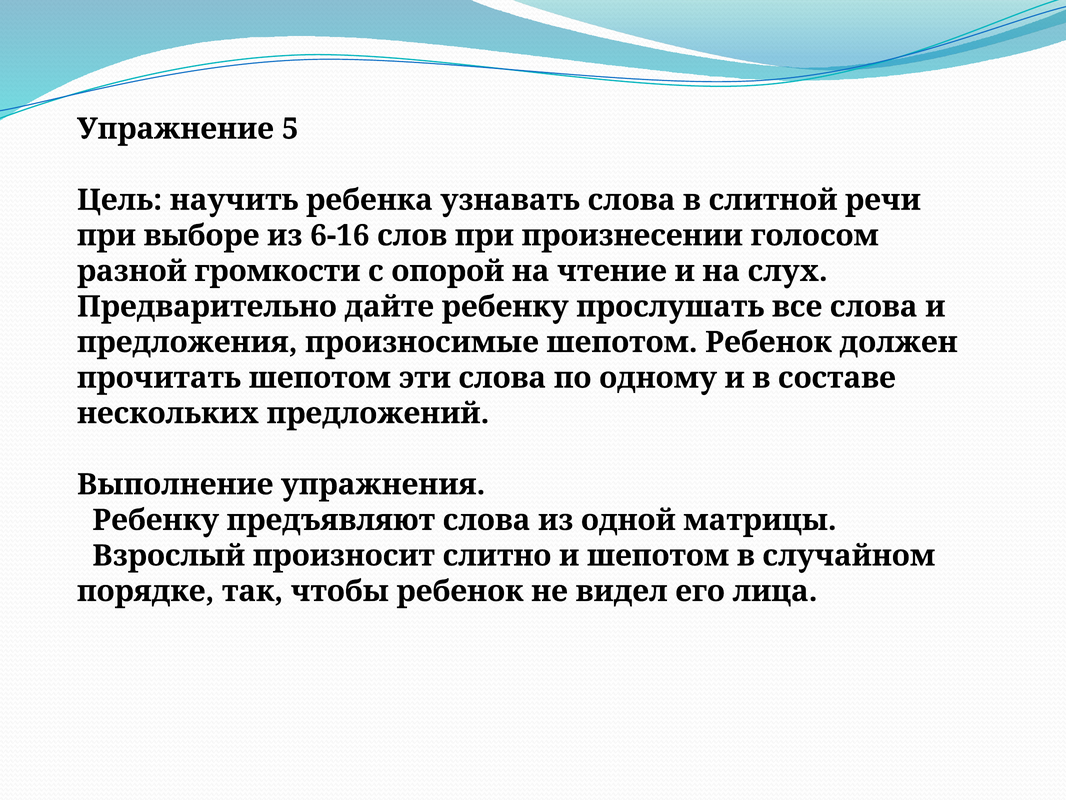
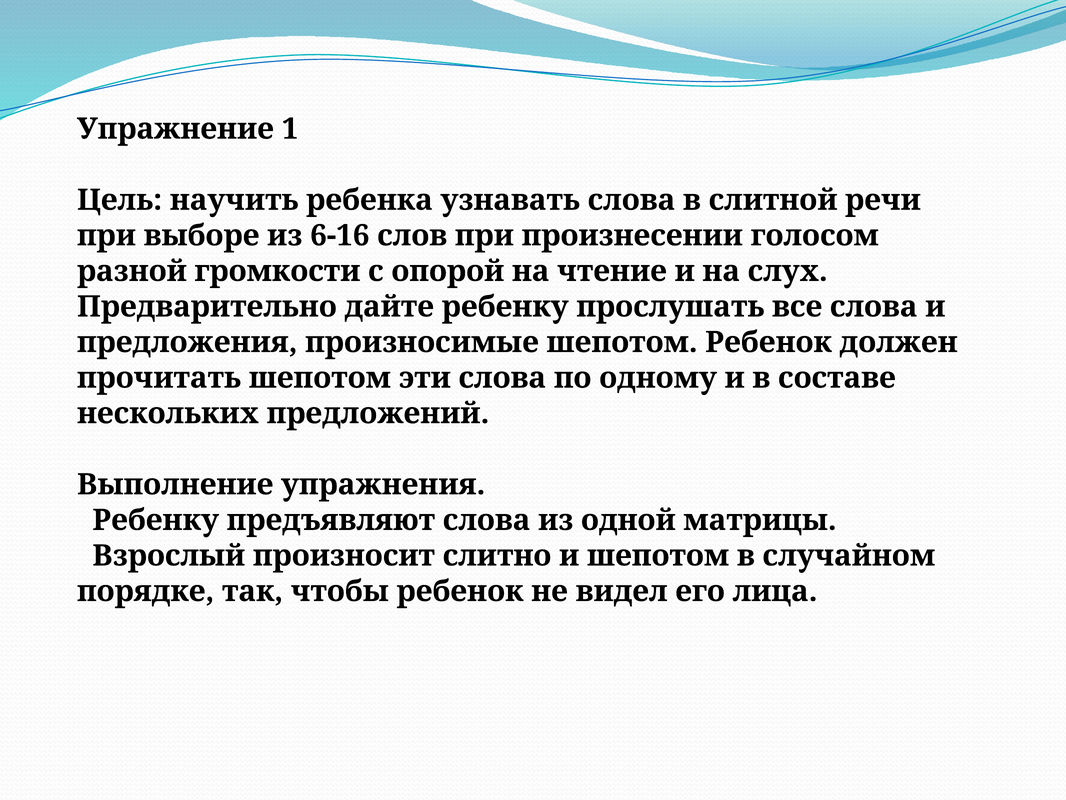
5: 5 -> 1 (290, 129)
